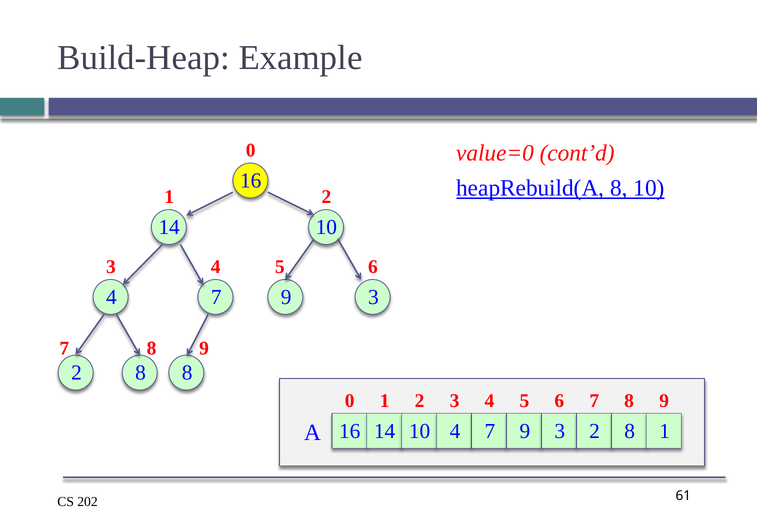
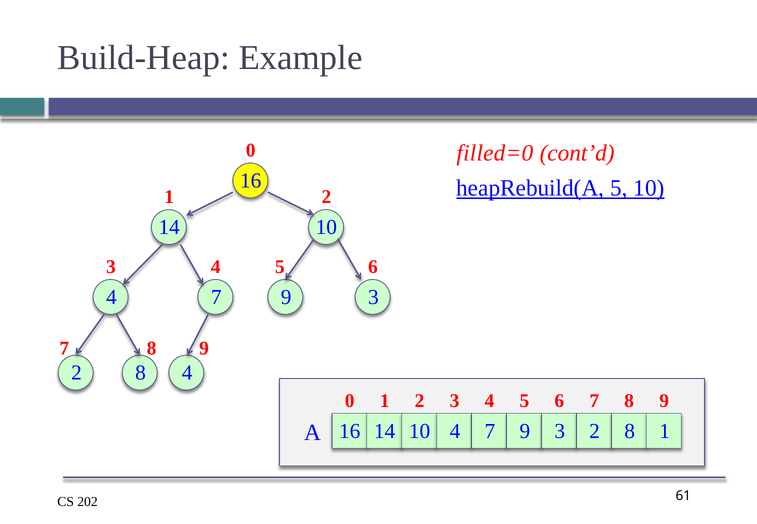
value=0: value=0 -> filled=0 (495, 153)
heapRebuild(A 8: 8 -> 5 (619, 188)
8 8: 8 -> 4 (187, 373)
